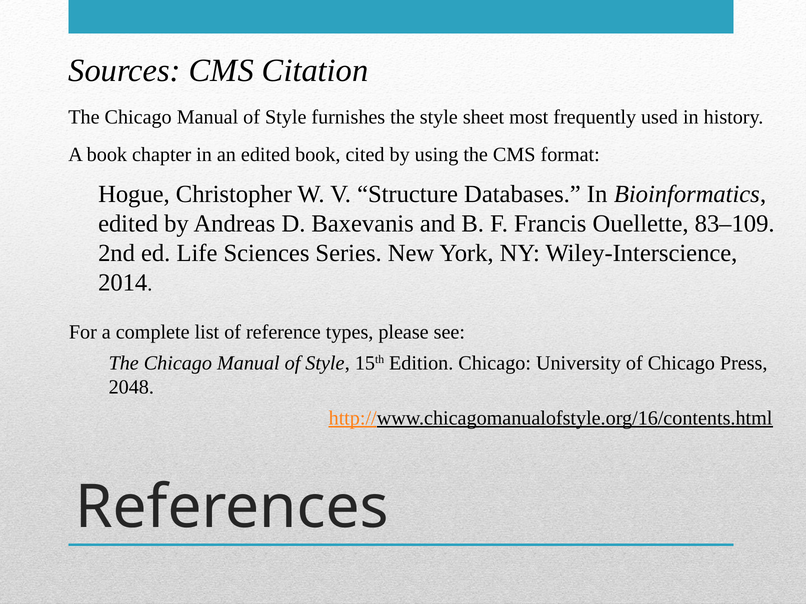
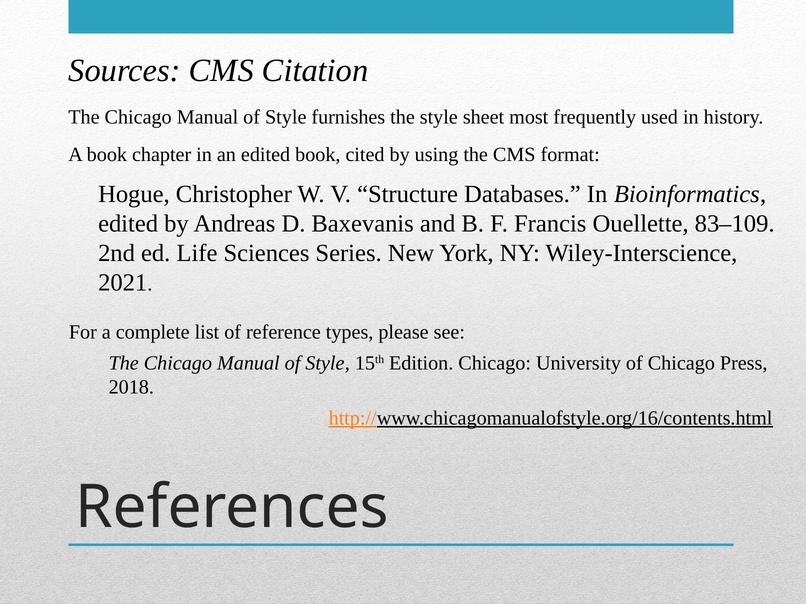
2014: 2014 -> 2021 (123, 283)
2048: 2048 -> 2018 (131, 387)
